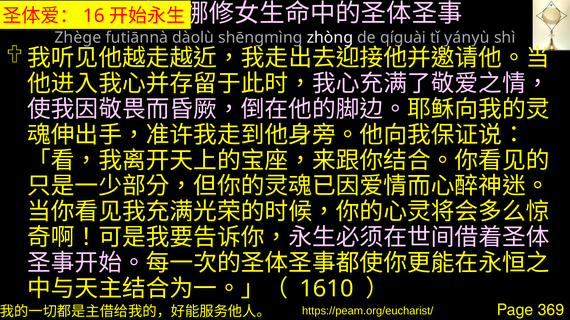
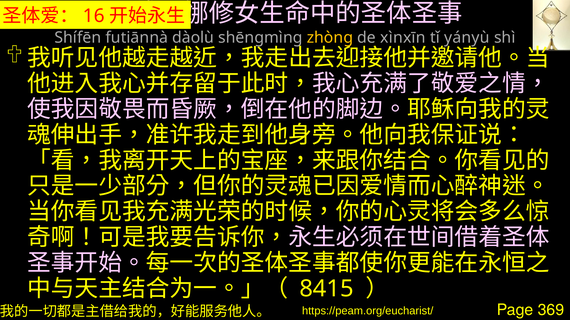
Zhège: Zhège -> Shífēn (78, 38)
zhòng colour: white -> yellow (330, 38)
qíguài: qíguài -> xìnxīn (403, 38)
1610: 1610 -> 8415 (327, 289)
